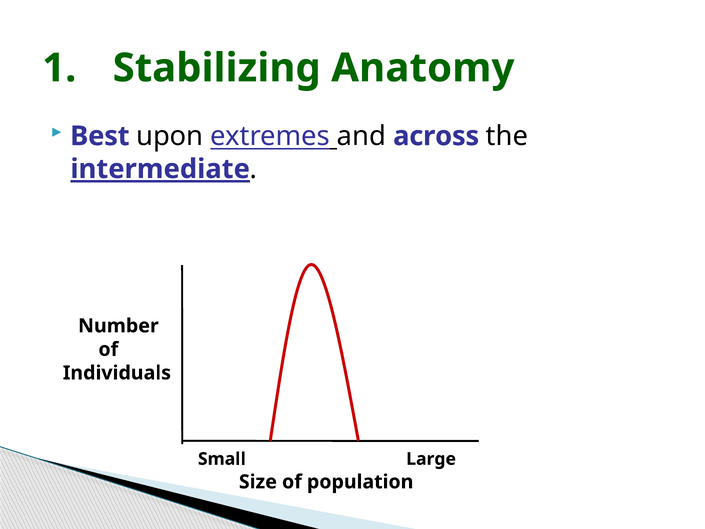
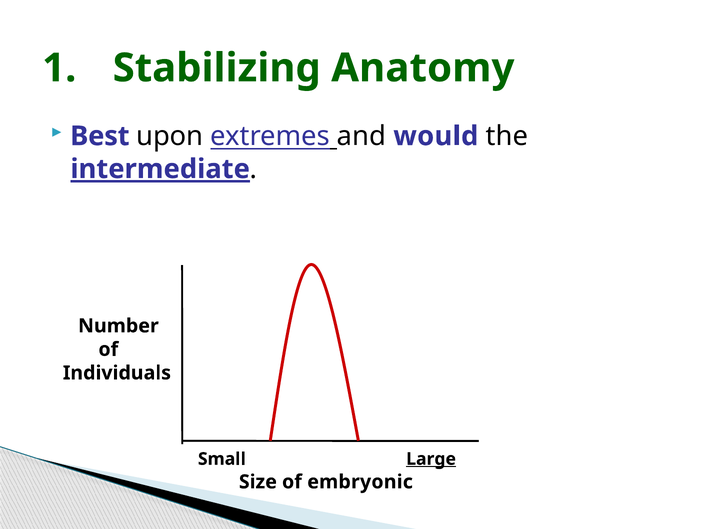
across: across -> would (436, 136)
Large underline: none -> present (431, 459)
population: population -> embryonic (360, 482)
